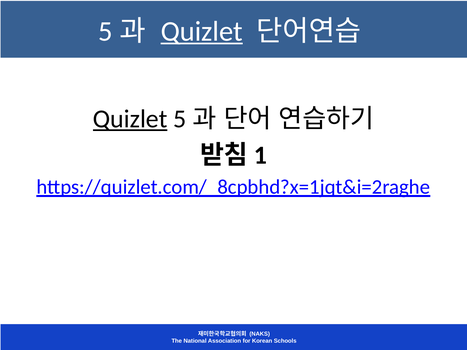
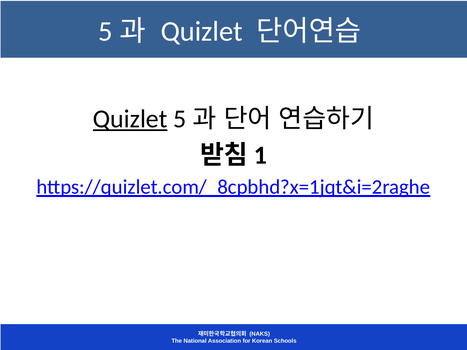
Quizlet underline: present -> none (202, 31)
